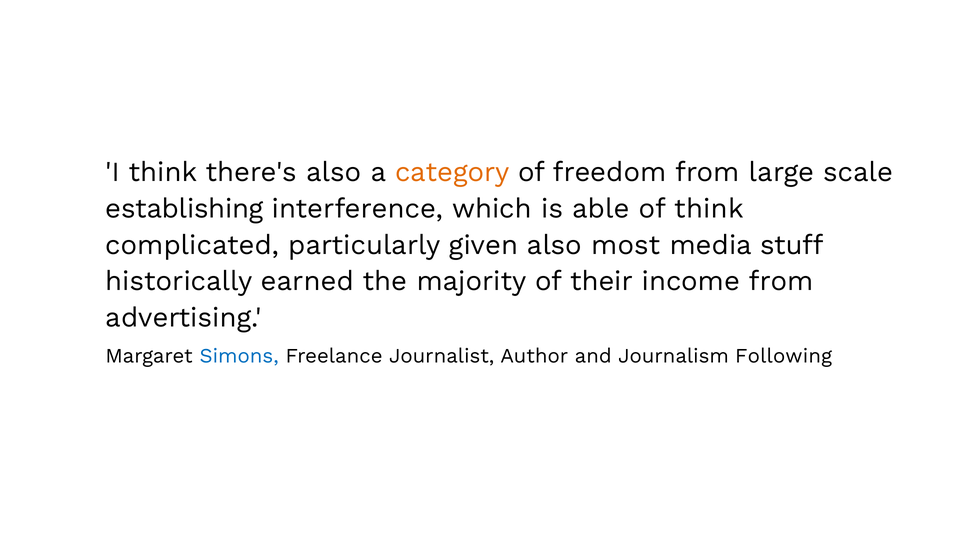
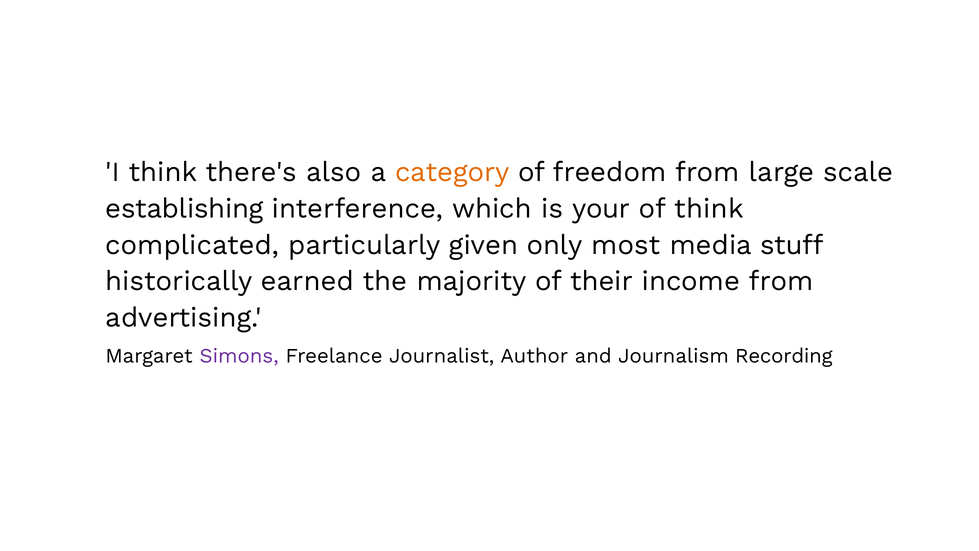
able: able -> your (601, 208)
given also: also -> only (555, 245)
Simons colour: blue -> purple (239, 356)
Following: Following -> Recording (784, 356)
